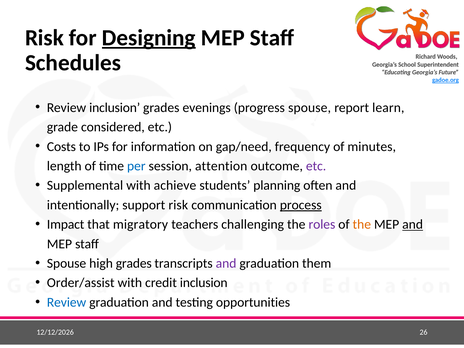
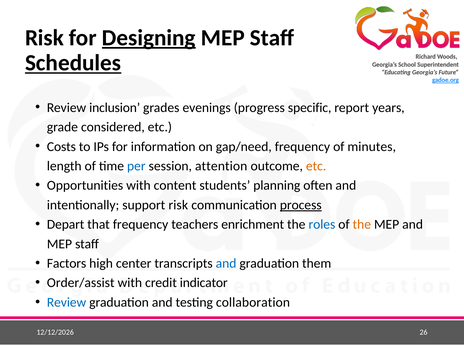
Schedules underline: none -> present (73, 63)
progress spouse: spouse -> specific (310, 108)
learn: learn -> years (388, 108)
etc colour: purple -> orange (316, 166)
Supplemental: Supplemental -> Opportunities (85, 185)
achieve: achieve -> content (175, 185)
Impact: Impact -> Depart (66, 224)
that migratory: migratory -> frequency (141, 224)
challenging: challenging -> enrichment (253, 224)
roles colour: purple -> blue (322, 224)
and underline: present -> none (413, 224)
Spouse: Spouse -> Factors (67, 263)
high grades: grades -> center (134, 263)
and colour: purple -> blue (226, 263)
credit inclusion: inclusion -> indicator (204, 283)
opportunities: opportunities -> collaboration (253, 302)
